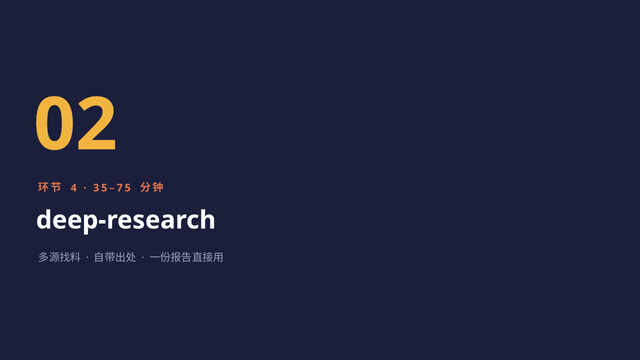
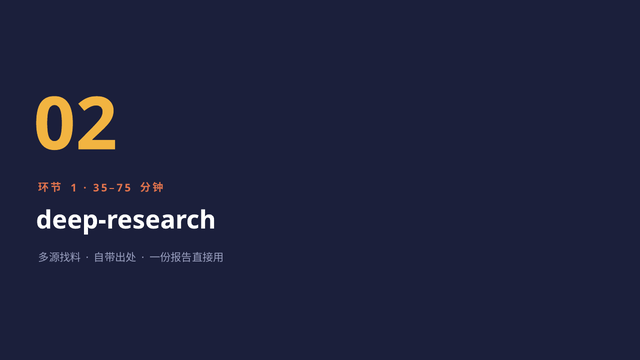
4: 4 -> 1 (74, 188)
